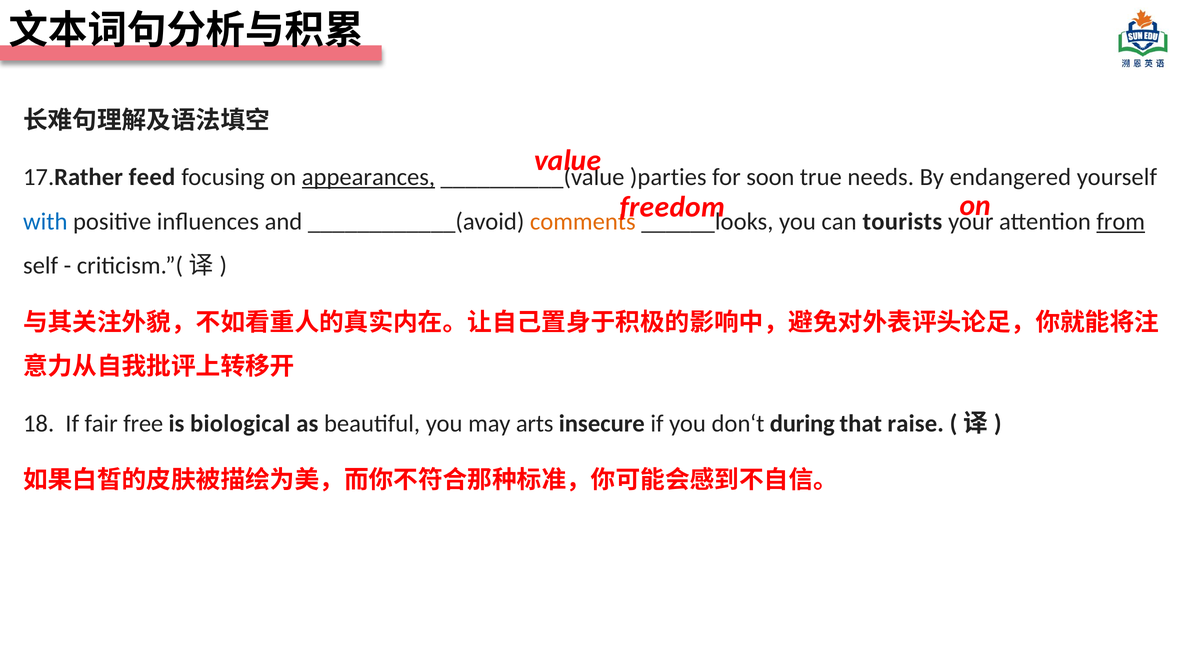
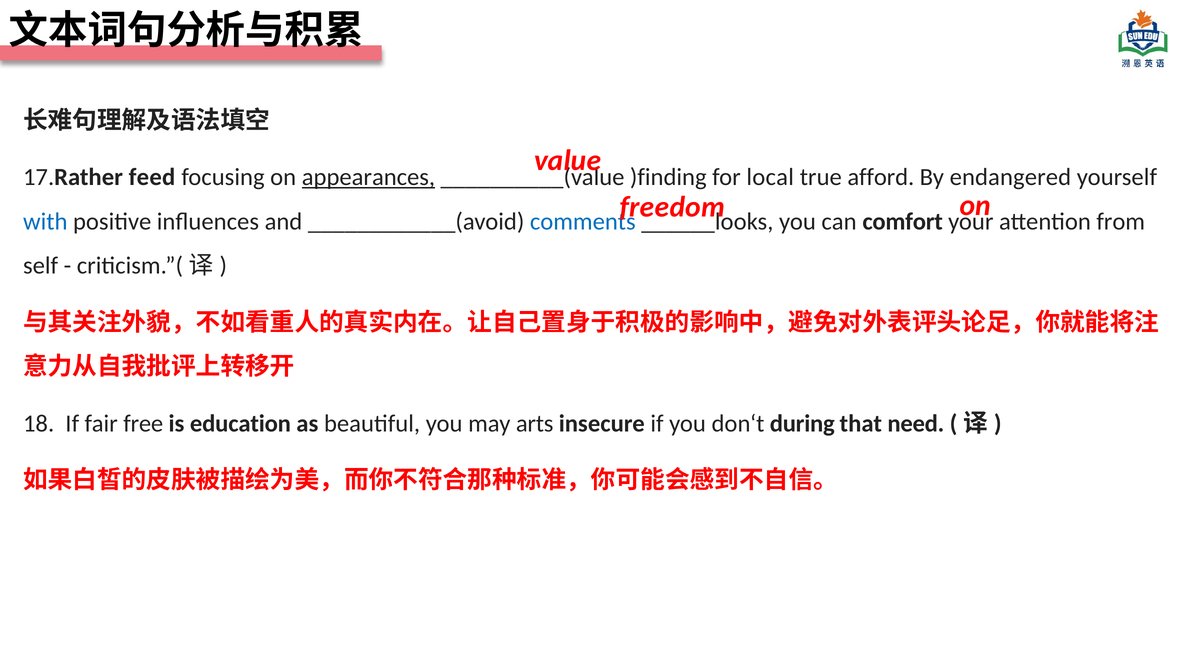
)parties: )parties -> )finding (668, 177)
soon: soon -> local (770, 177)
needs: needs -> afford (881, 177)
comments colour: orange -> blue (583, 222)
tourists: tourists -> comfort (903, 222)
from underline: present -> none (1121, 222)
biological: biological -> education (240, 424)
raise: raise -> need (916, 424)
